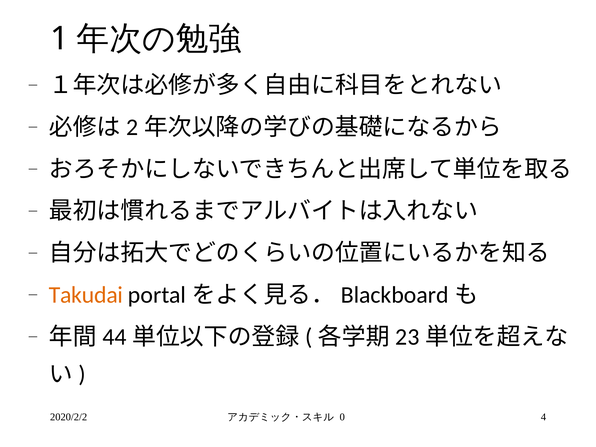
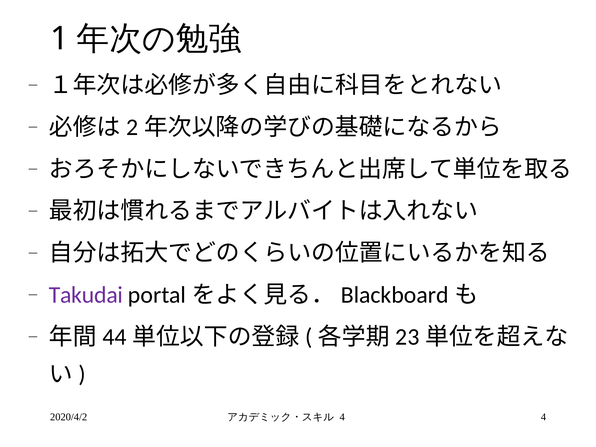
Takudai colour: orange -> purple (86, 295)
2020/2/2: 2020/2/2 -> 2020/4/2 (69, 417)
0: 0 -> 4 (342, 417)
